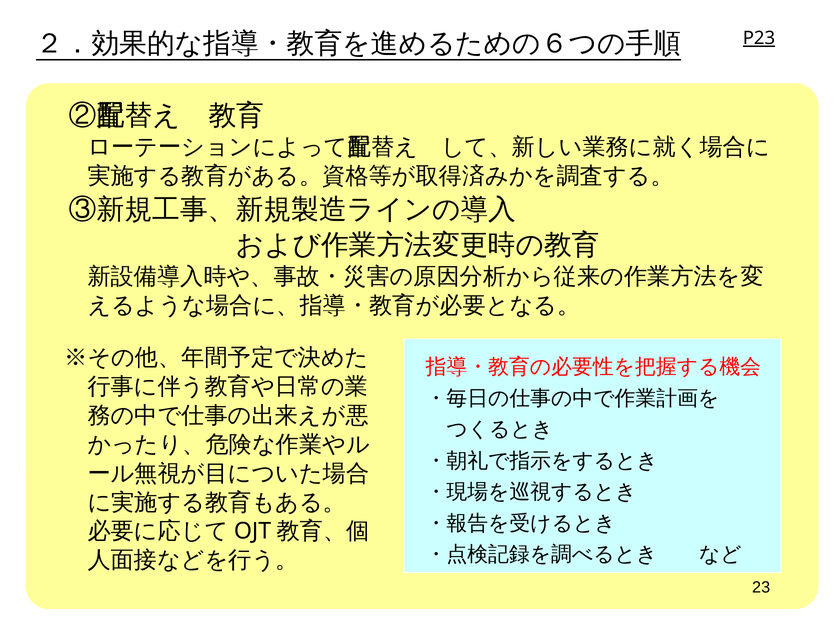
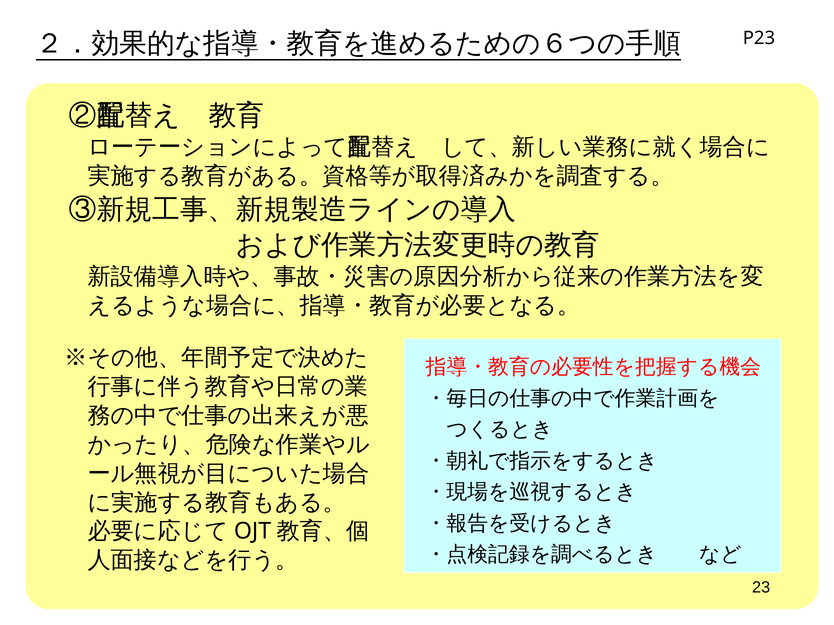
P23 underline: present -> none (759, 38)
